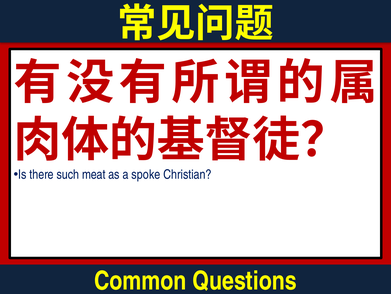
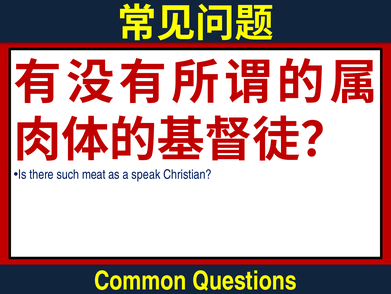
spoke: spoke -> speak (146, 174)
